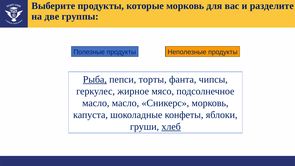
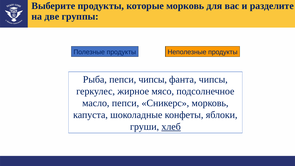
Рыба underline: present -> none (95, 79)
пепси торты: торты -> чипсы (153, 79)
масло масло: масло -> пепси (125, 103)
